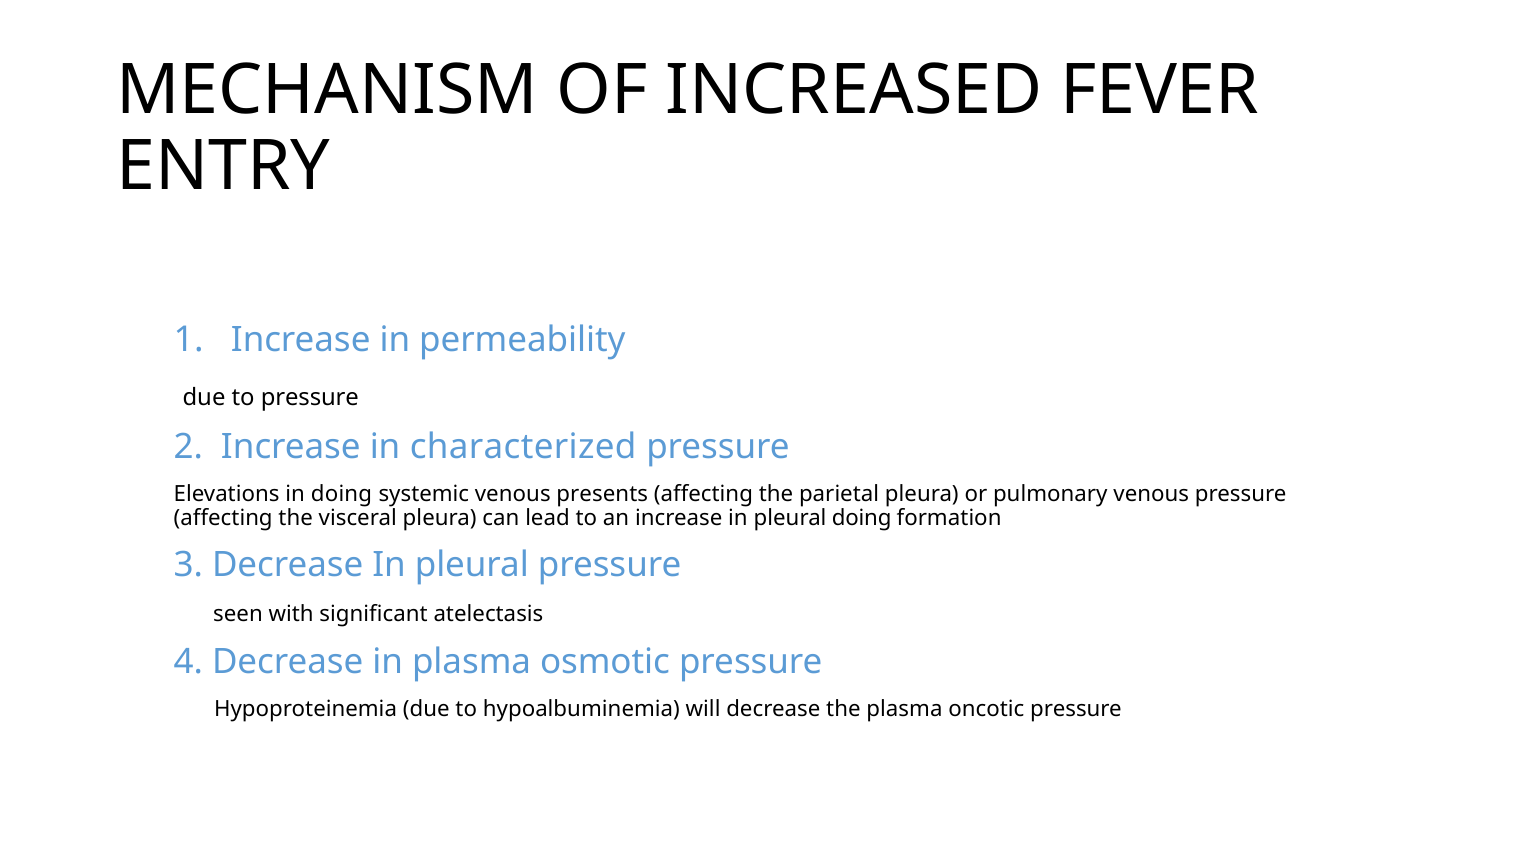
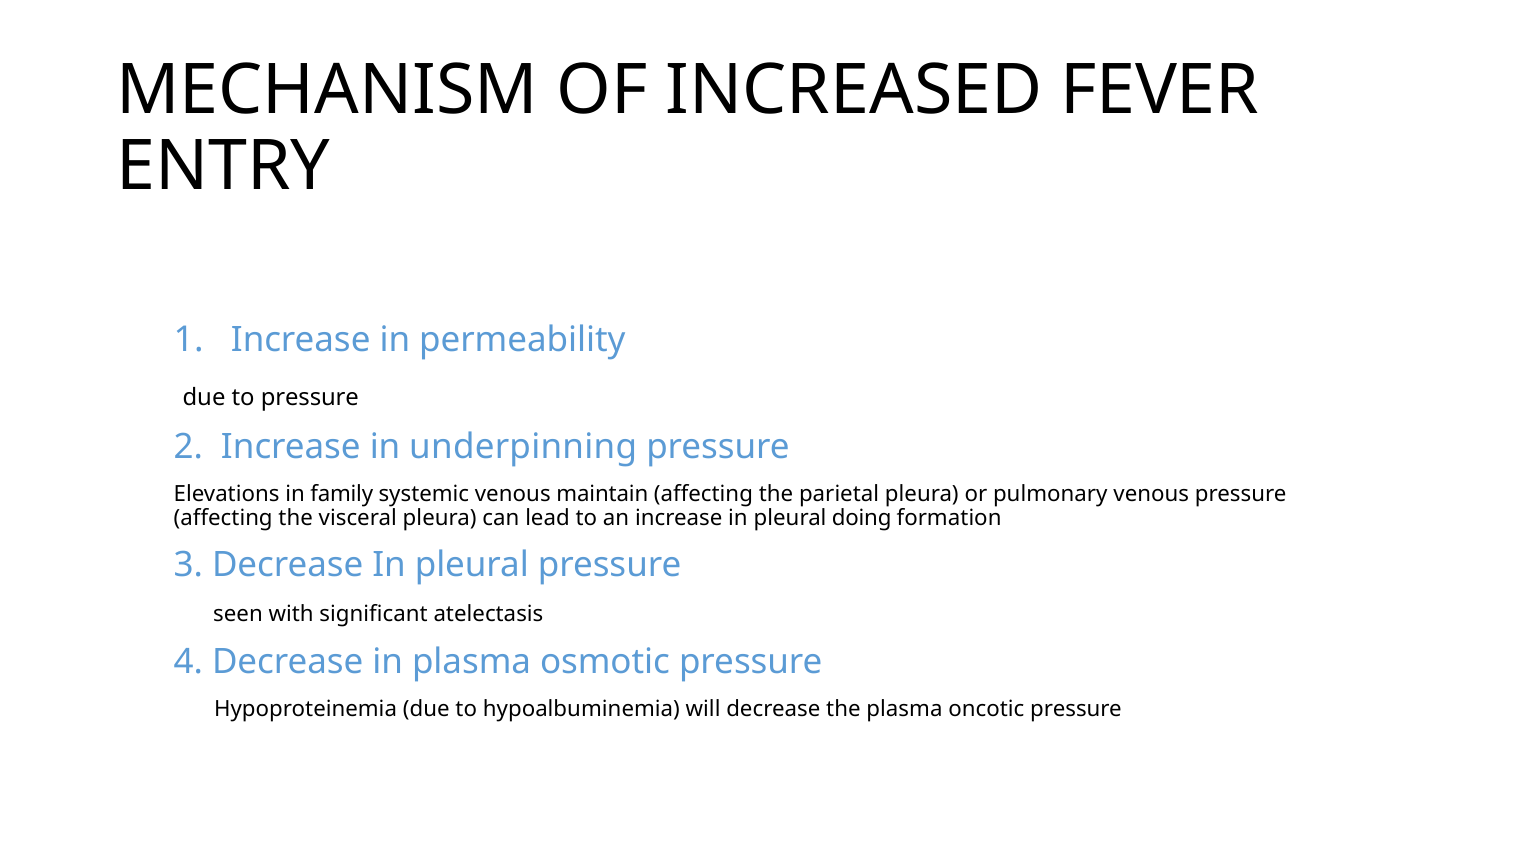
characterized: characterized -> underpinning (523, 447)
in doing: doing -> family (342, 494)
presents: presents -> maintain (602, 494)
